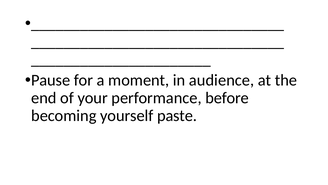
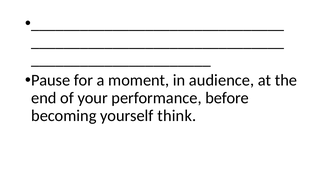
paste: paste -> think (177, 115)
